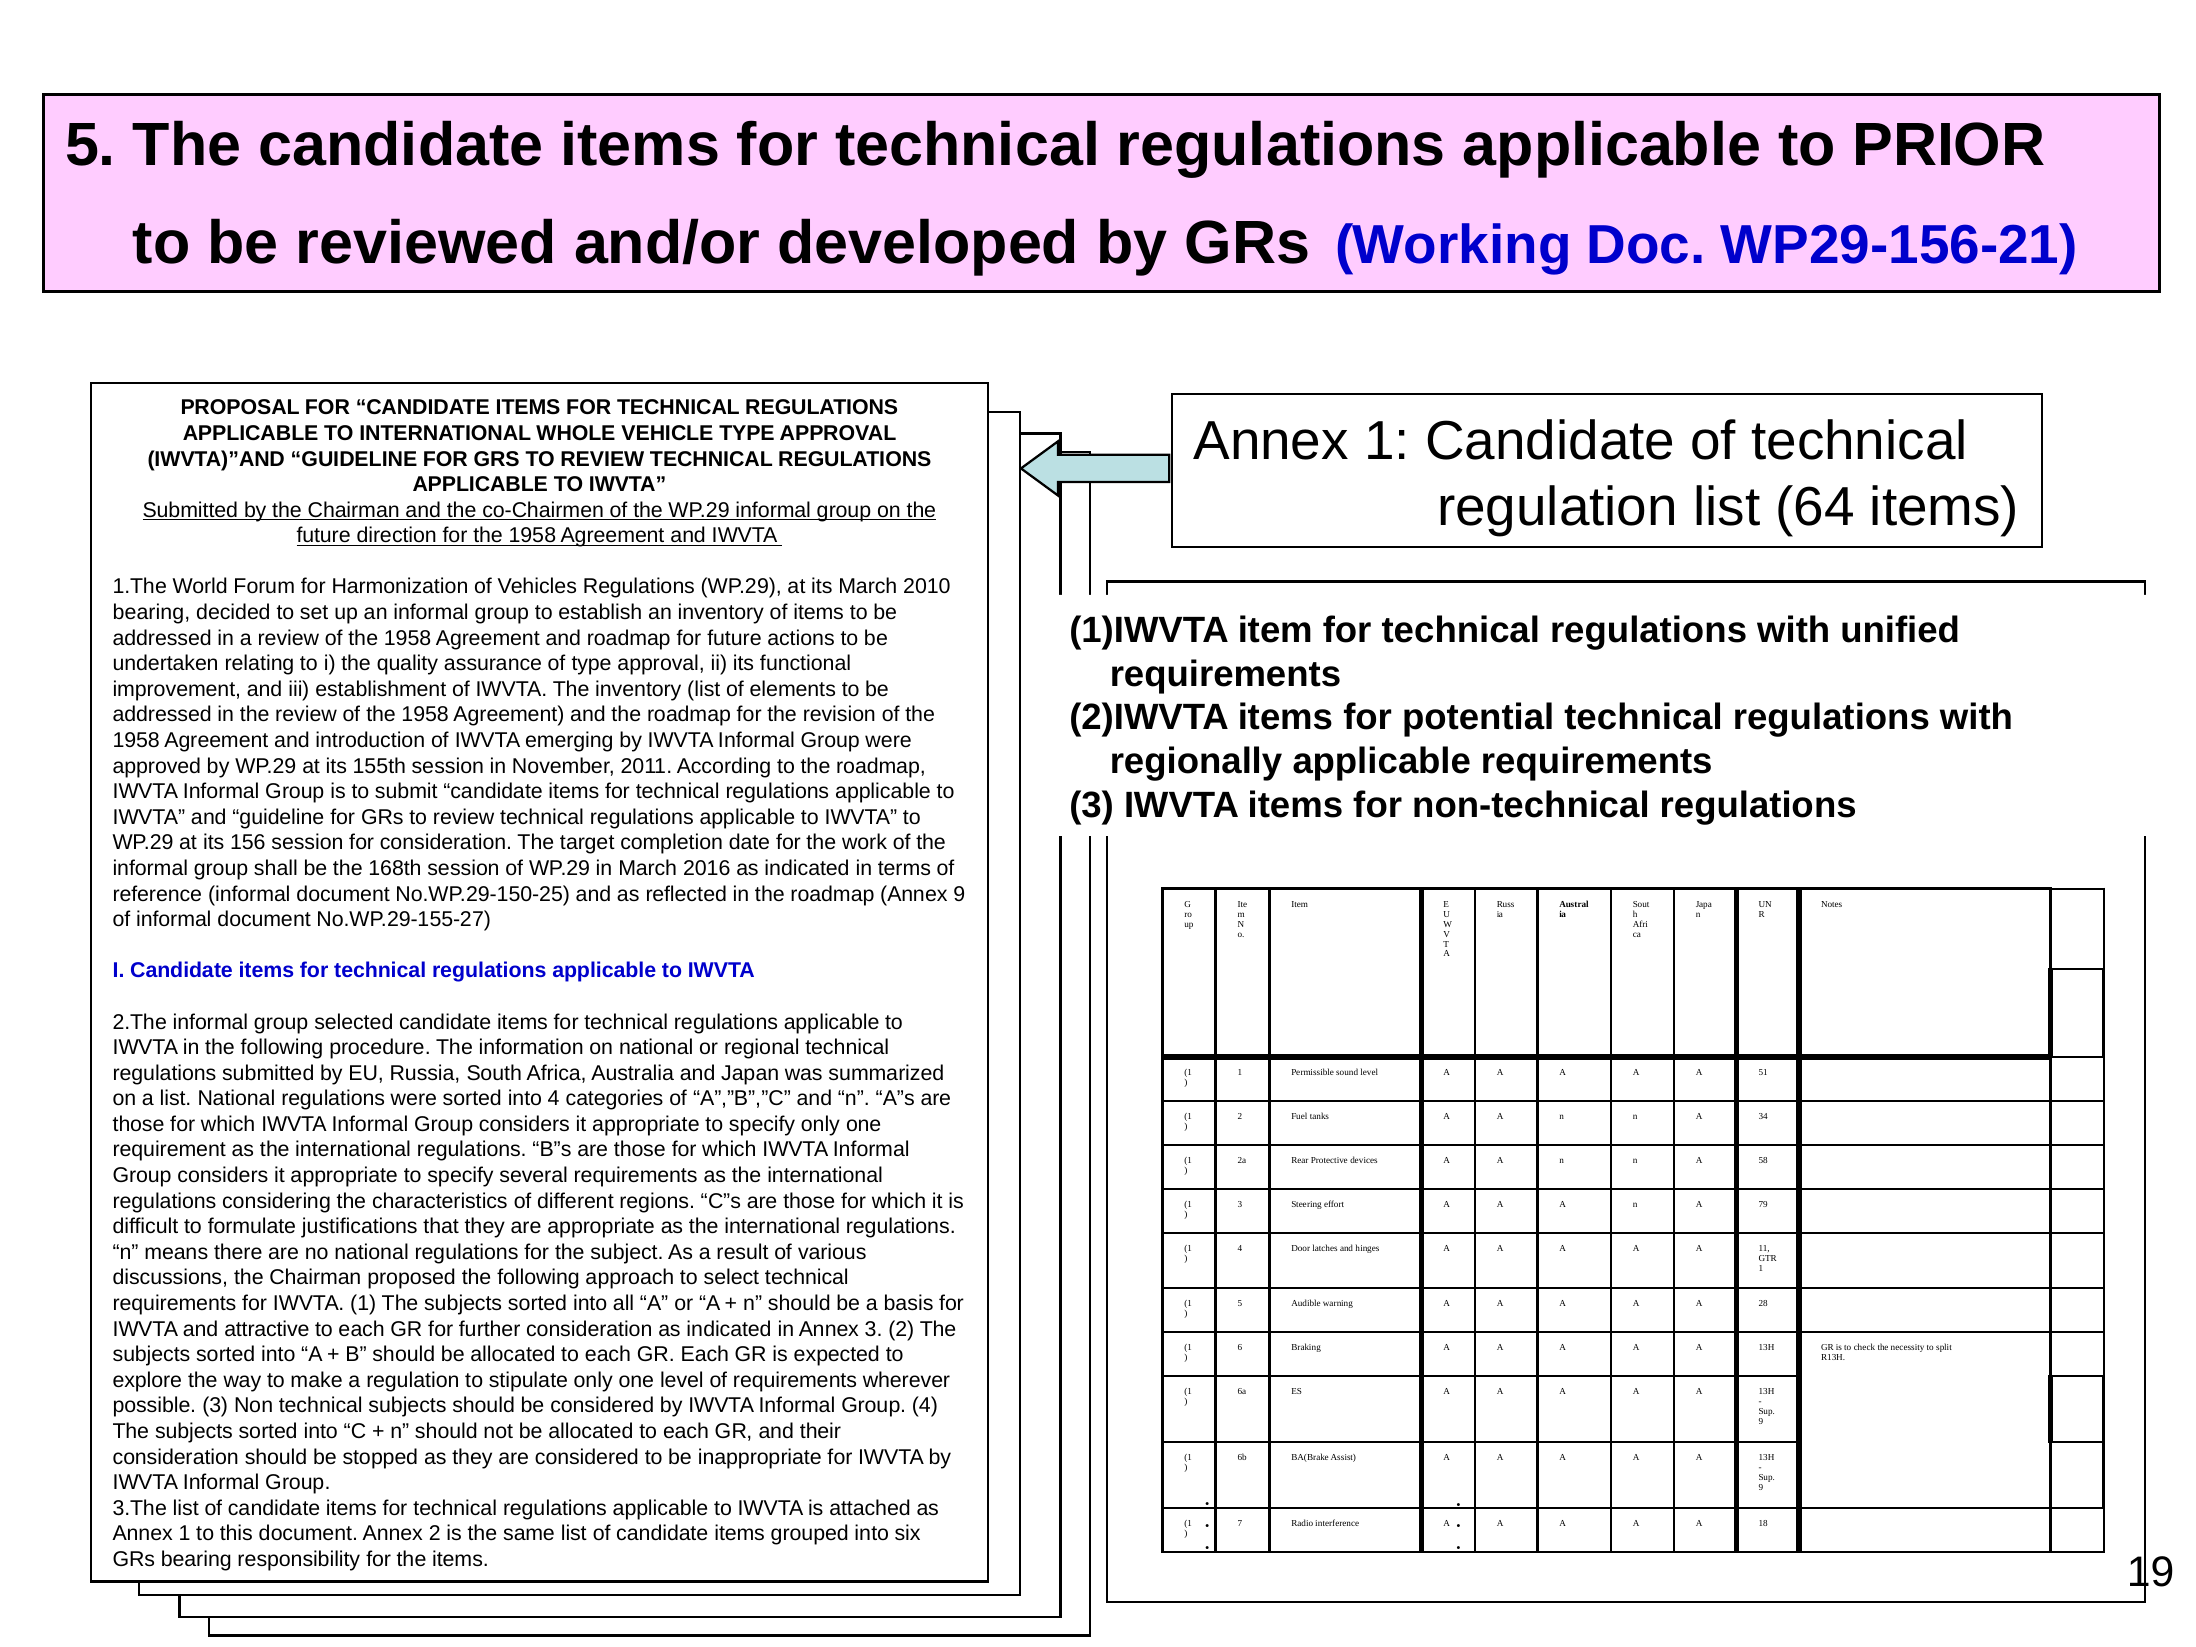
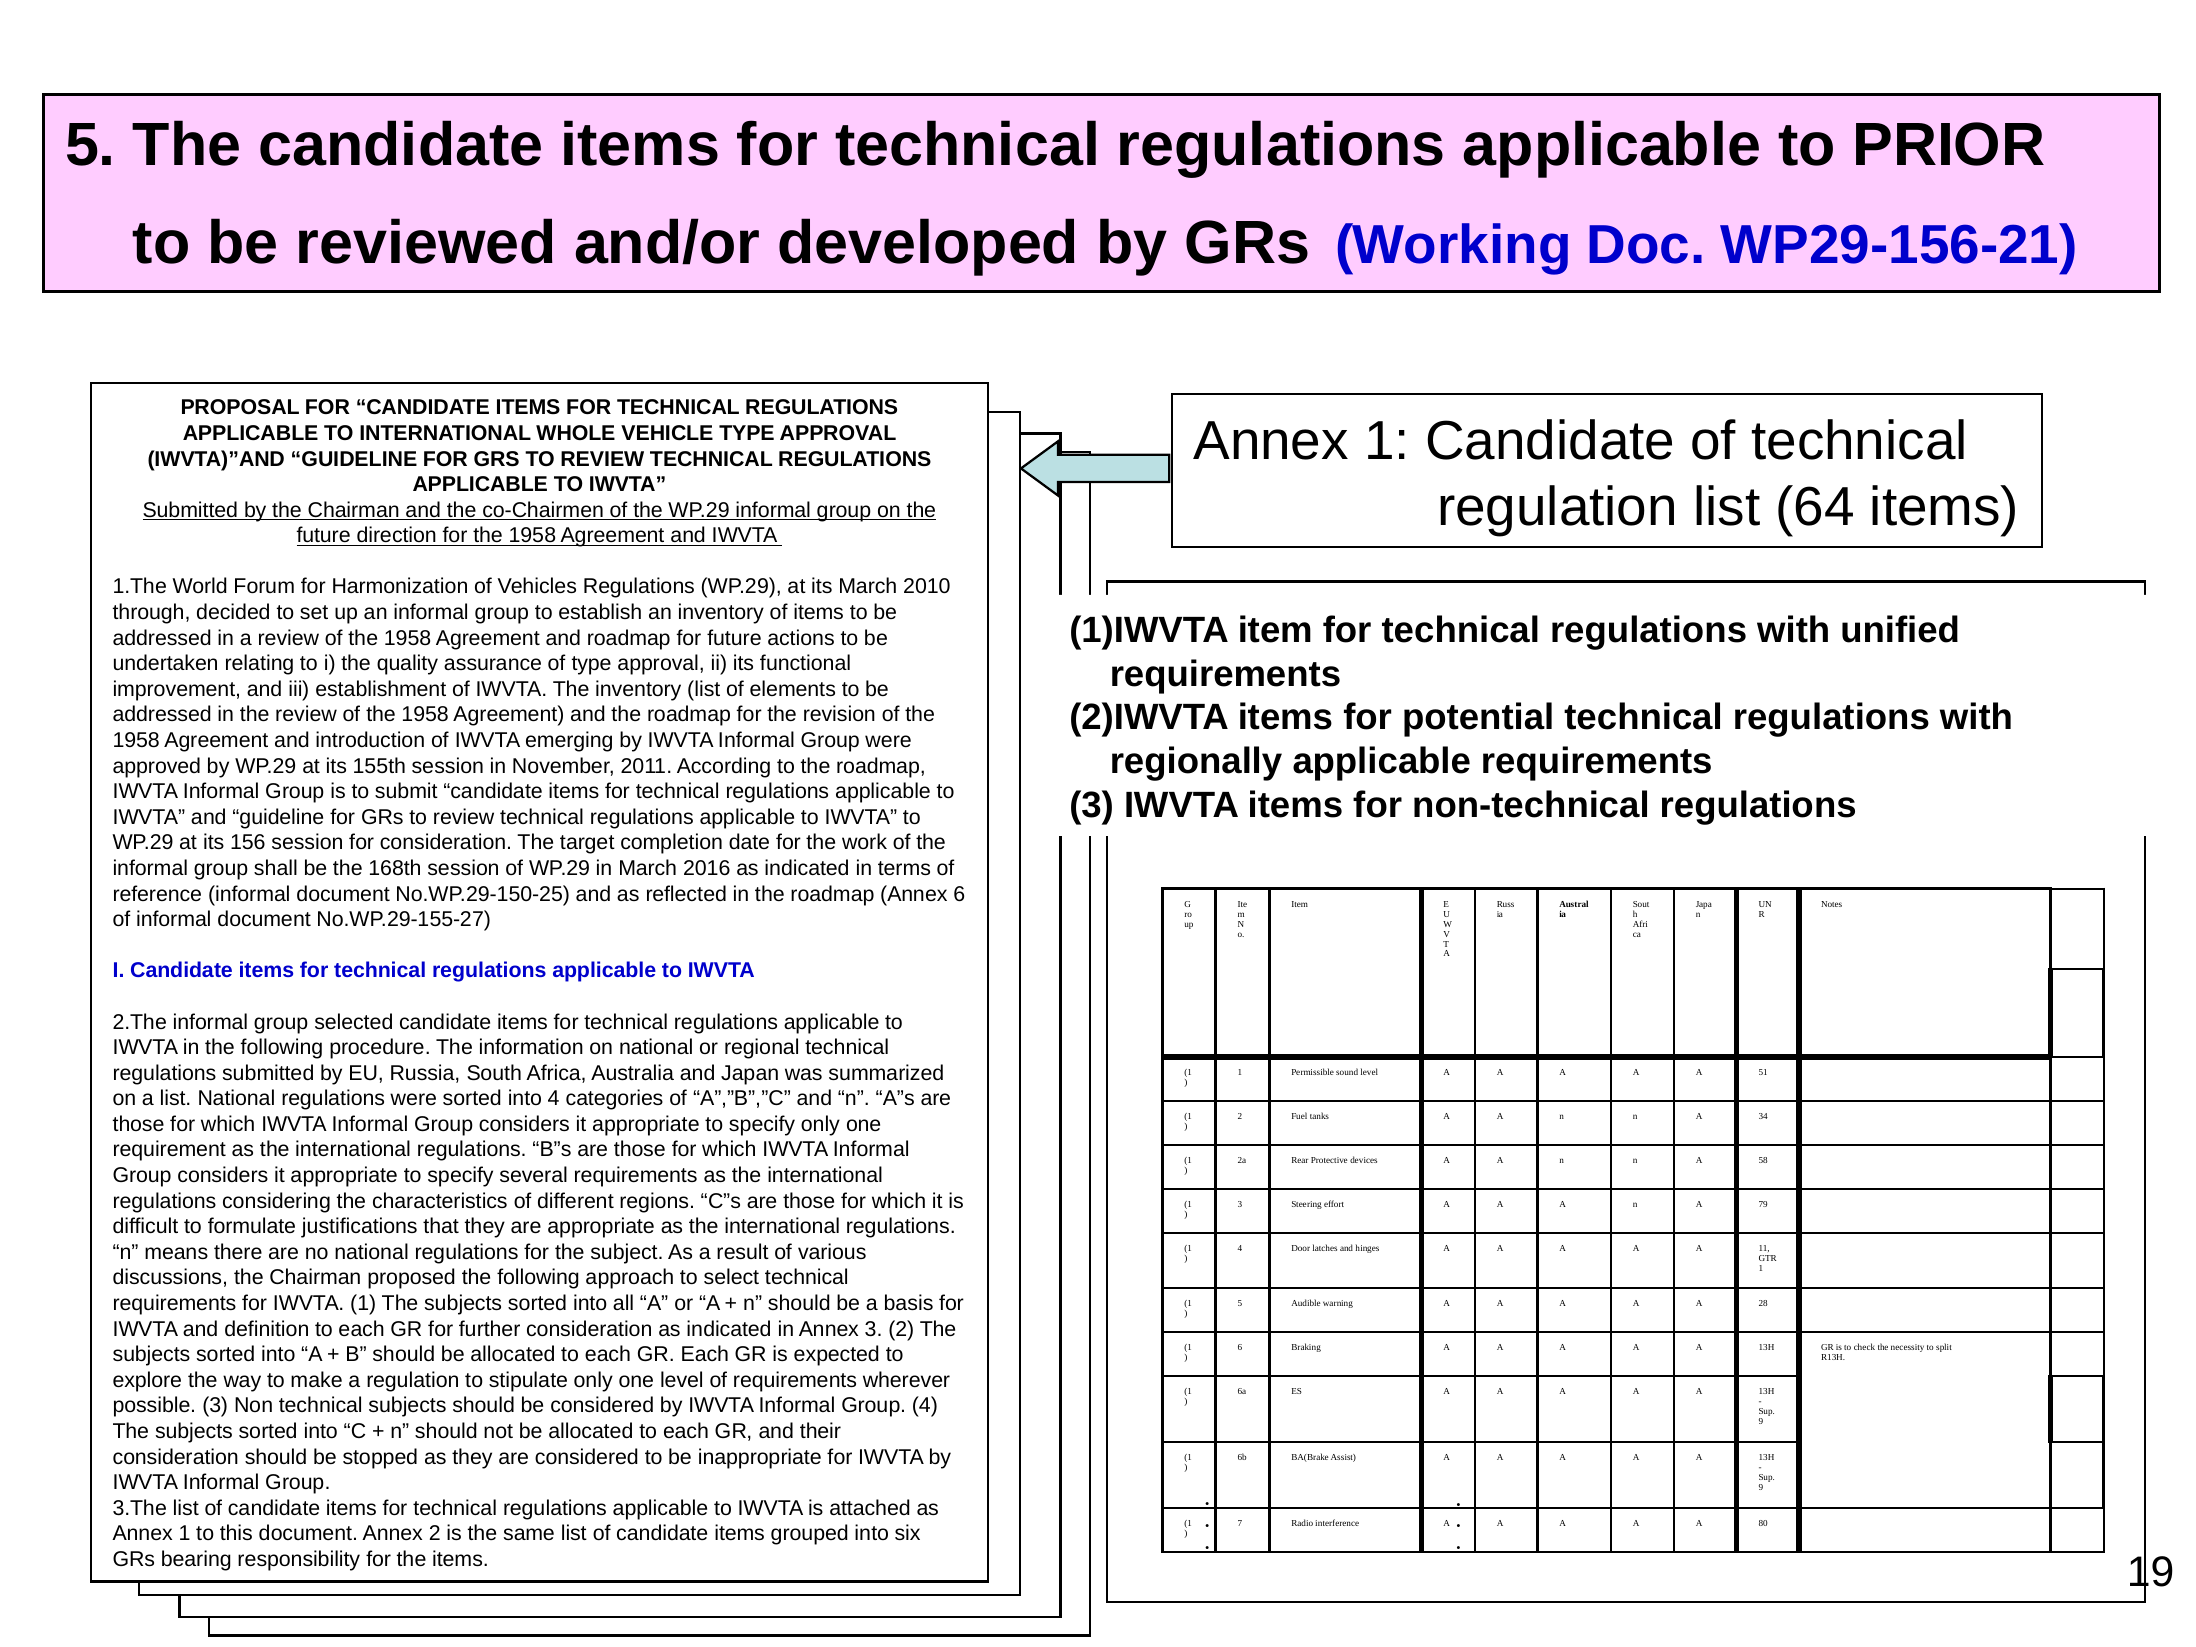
bearing: bearing -> through (152, 613)
Annex 9: 9 -> 6 (959, 894)
attractive: attractive -> definition (267, 1329)
18: 18 -> 80 (1763, 1524)
